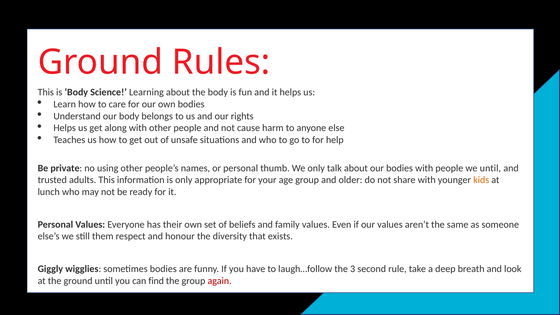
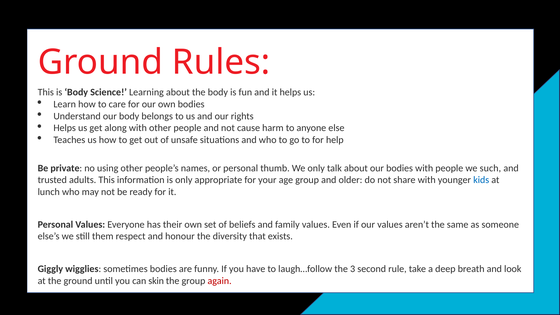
we until: until -> such (490, 168)
kids colour: orange -> blue (481, 180)
find: find -> skin (156, 281)
